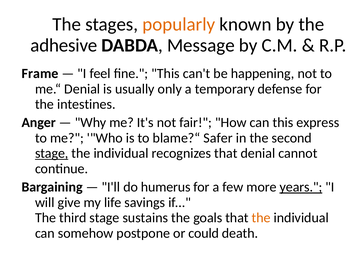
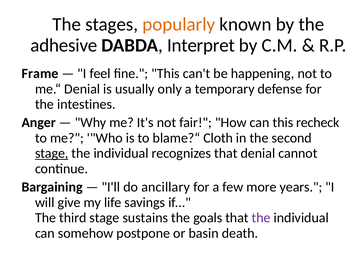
Message: Message -> Interpret (201, 45)
express: express -> recheck (318, 122)
Safer: Safer -> Cloth (218, 138)
humerus: humerus -> ancillary (166, 186)
years underline: present -> none (301, 186)
the colour: orange -> purple (261, 217)
could: could -> basin (204, 233)
